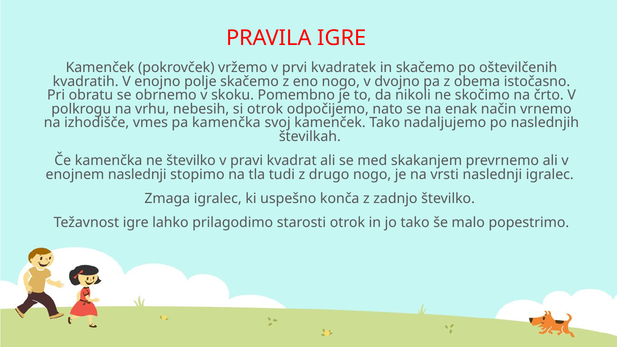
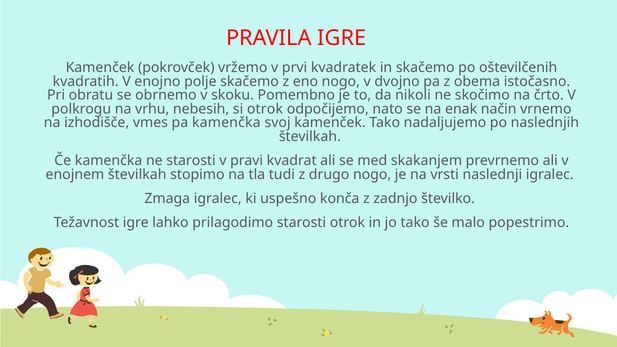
ne številko: številko -> starosti (191, 161)
enojnem naslednji: naslednji -> številkah (137, 174)
